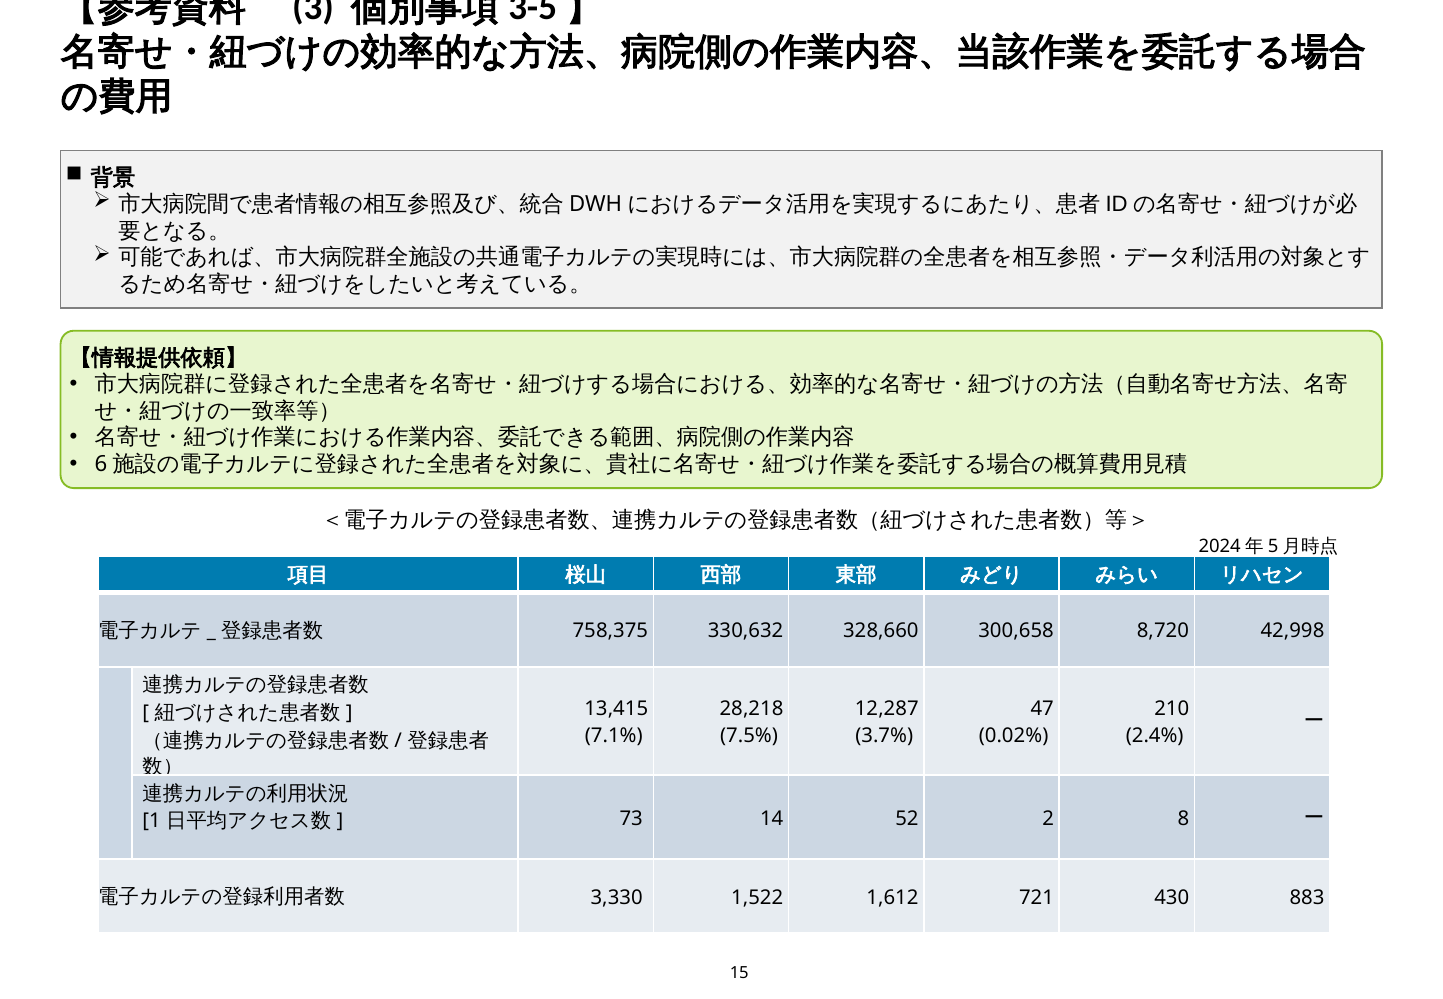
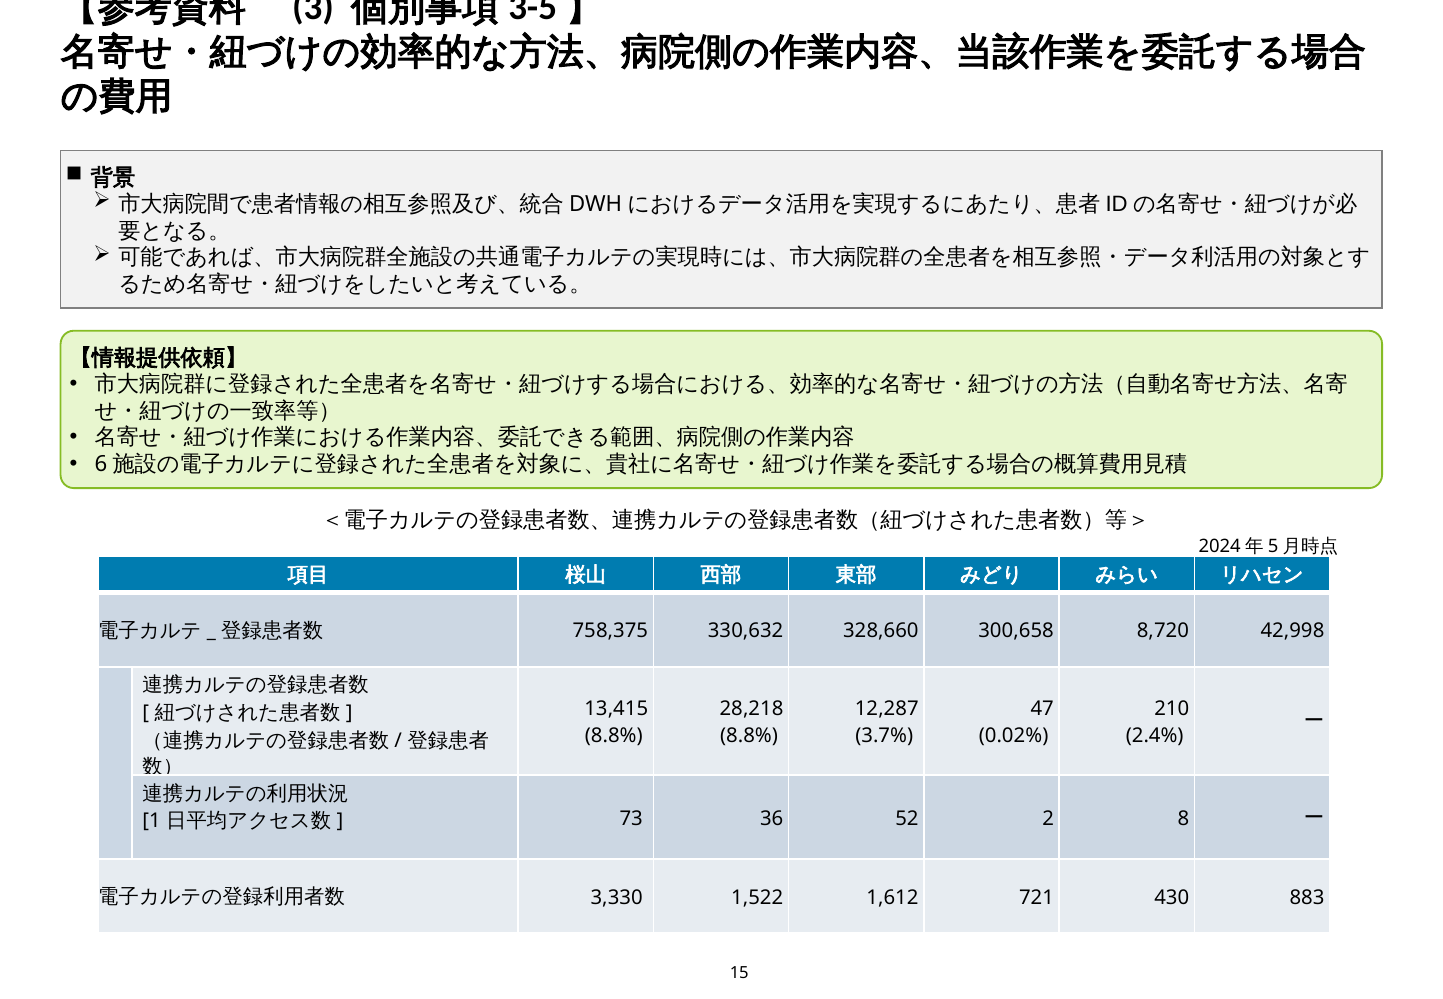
7.1%: 7.1% -> 8.8% (614, 736)
7.5%: 7.5% -> 8.8% (749, 736)
14: 14 -> 36 (772, 818)
